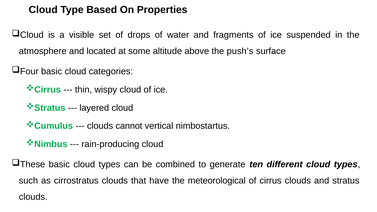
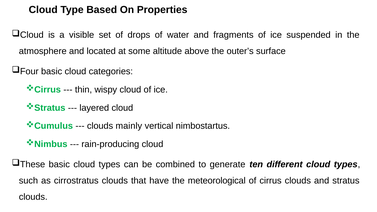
push’s: push’s -> outer’s (240, 51)
cannot: cannot -> mainly (129, 126)
